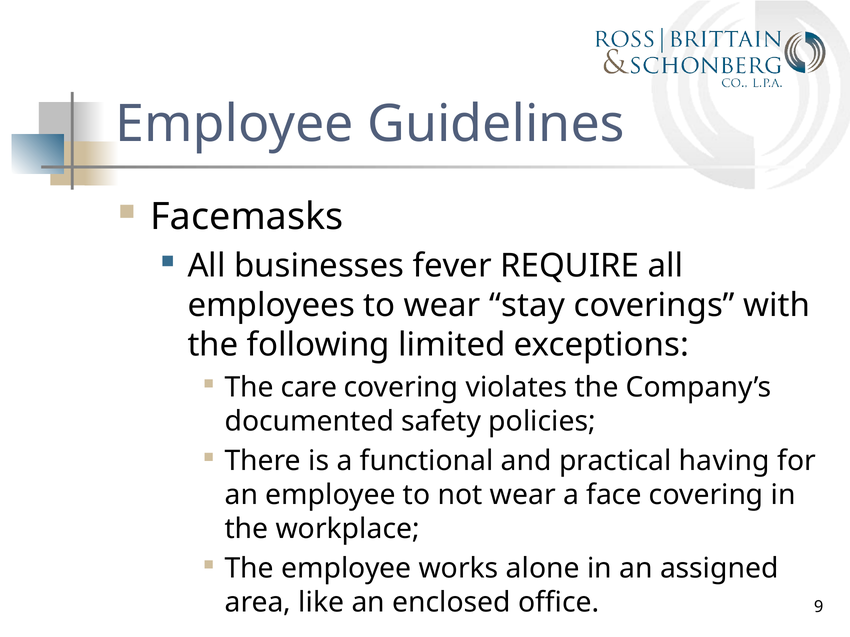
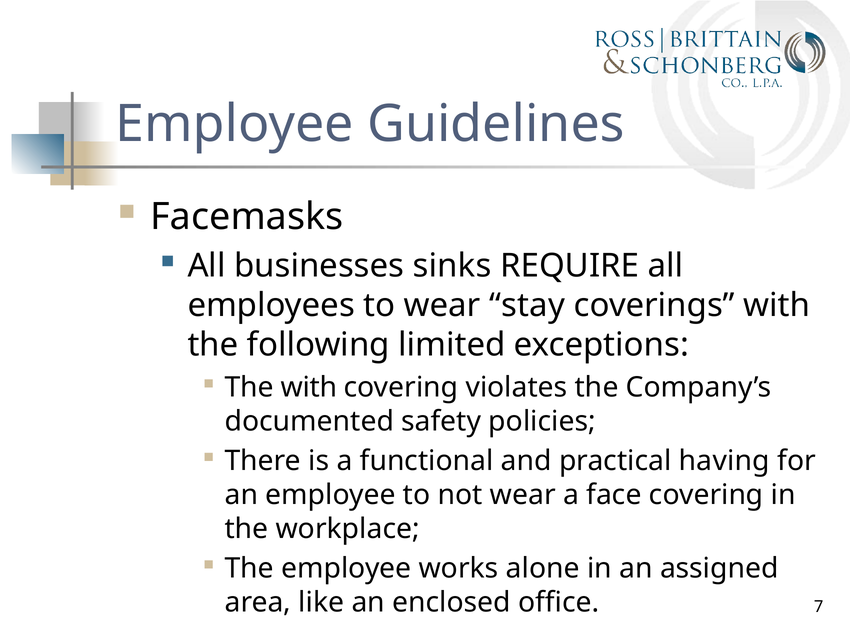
fever: fever -> sinks (452, 266)
The care: care -> with (309, 388)
9: 9 -> 7 (819, 607)
